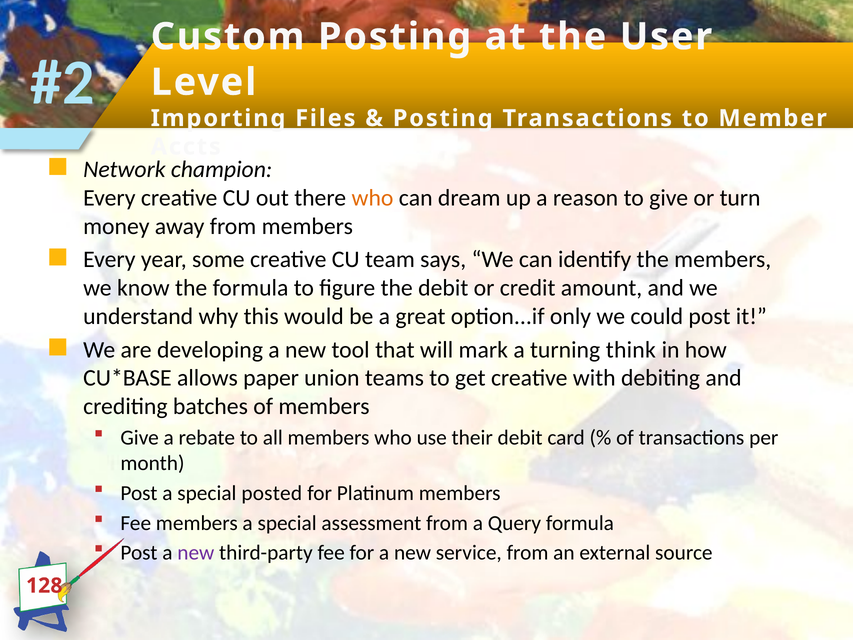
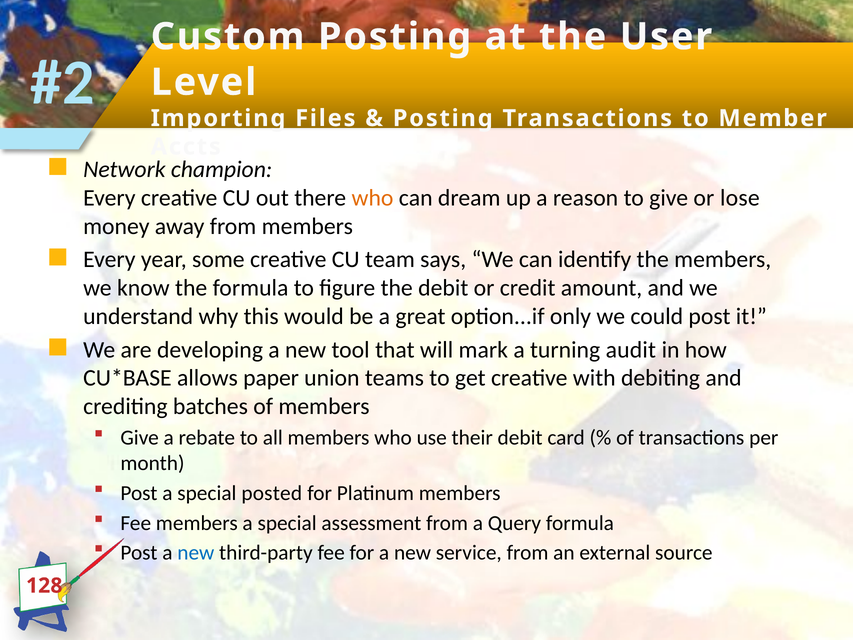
turn: turn -> lose (740, 198)
think: think -> audit (631, 350)
new colour: purple -> blue (196, 553)
